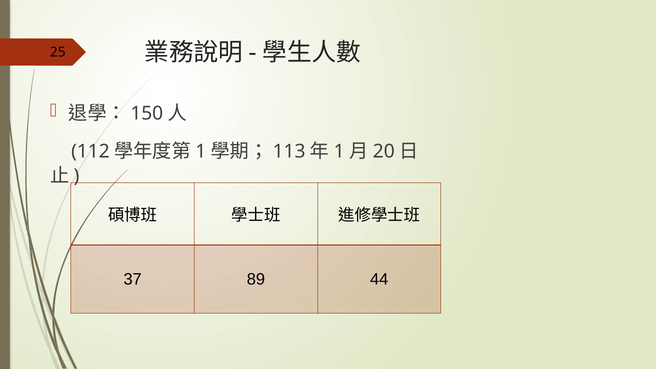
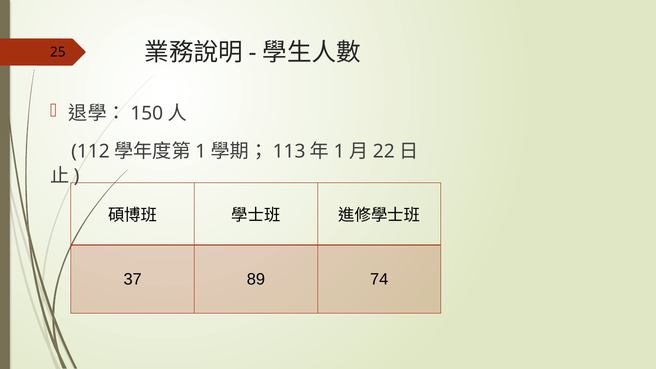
20: 20 -> 22 (384, 152)
44: 44 -> 74 (379, 279)
